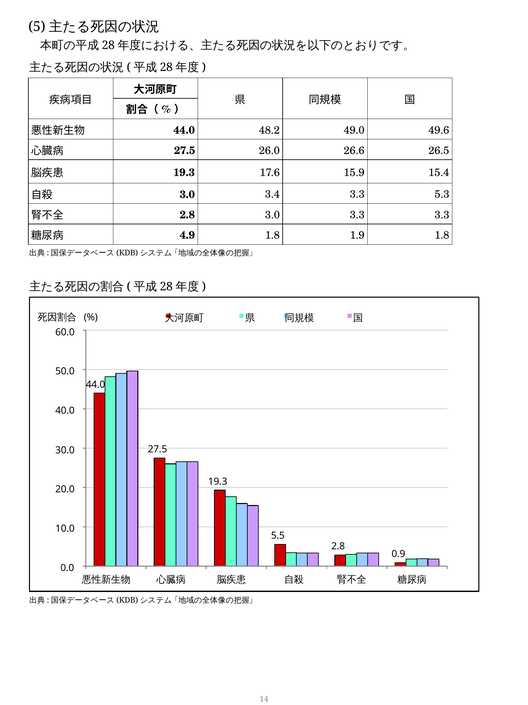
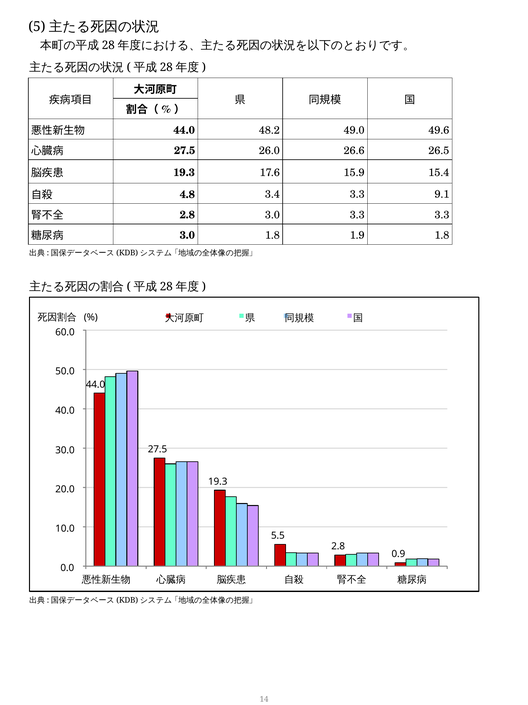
3.0: 3.0 -> 4.8 (187, 194)
5.3: 5.3 -> 9.1 (442, 194)
4.9: 4.9 -> 3.0 (187, 235)
